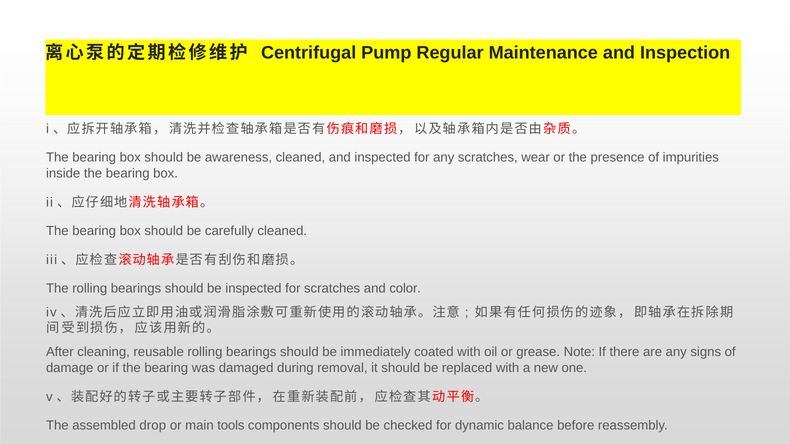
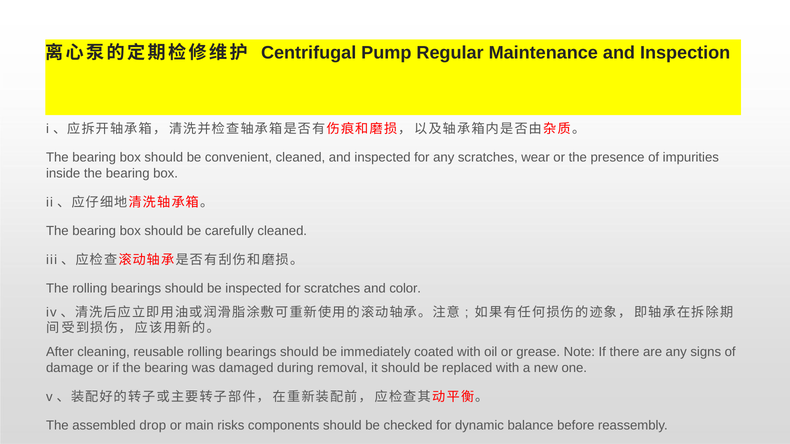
awareness: awareness -> convenient (239, 158)
tools: tools -> risks (231, 426)
